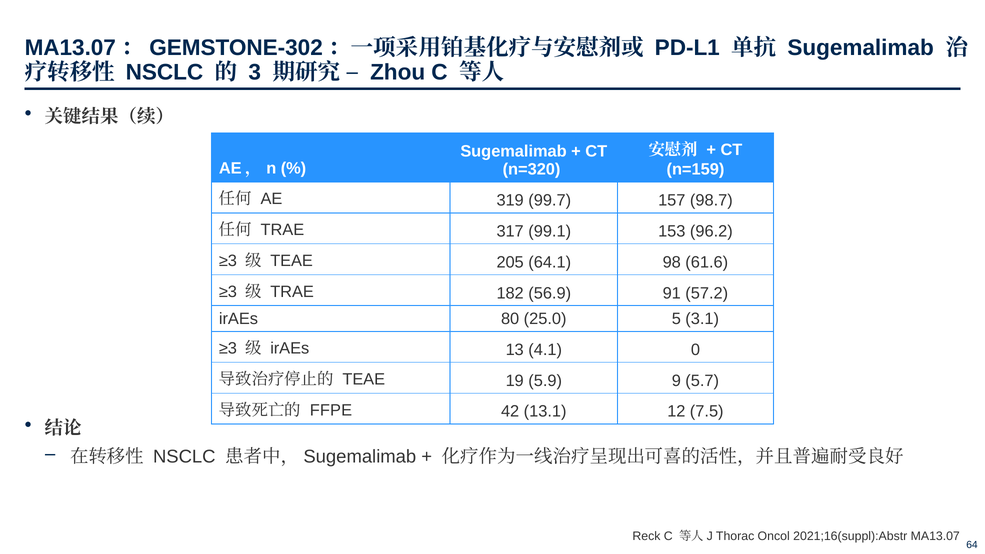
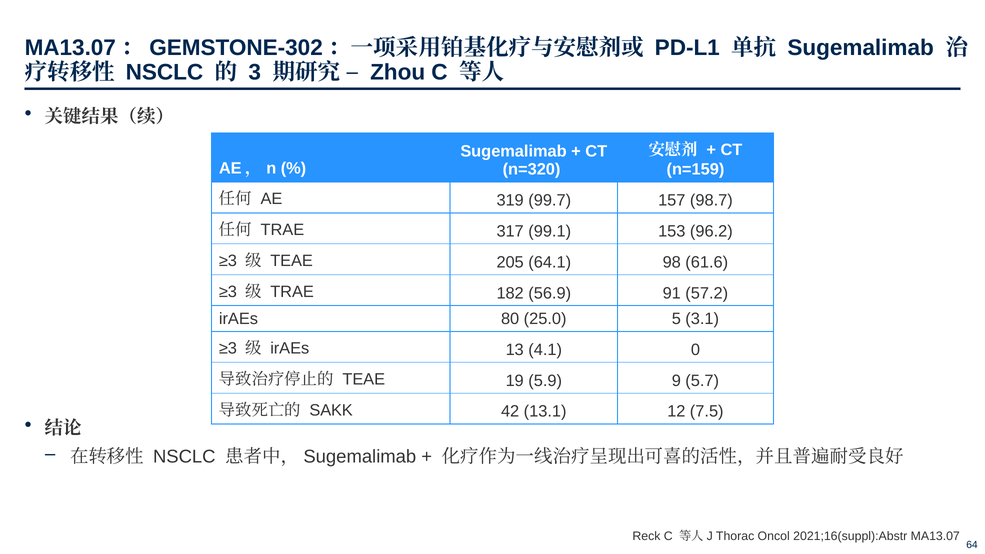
FFPE: FFPE -> SAKK (331, 410)
